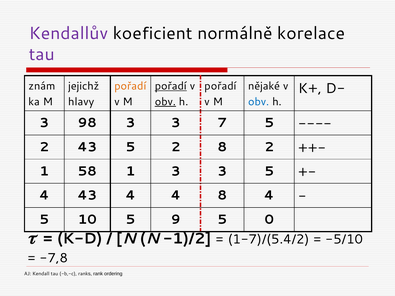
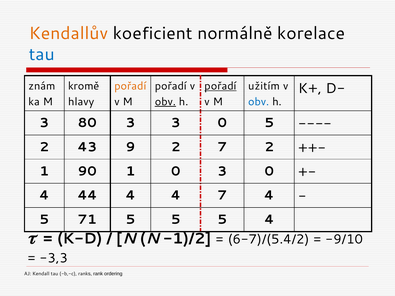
Kendallův colour: purple -> orange (68, 33)
tau colour: purple -> blue (42, 54)
jejichž: jejichž -> kromě (84, 86)
pořadí underline: present -> none (171, 86)
pořadí underline: none -> present (221, 86)
nějaké: nějaké -> užitím (264, 86)
98: 98 -> 80 (87, 123)
3 3 7: 7 -> 0 (222, 123)
43 5: 5 -> 9 (131, 147)
2 8: 8 -> 7 (222, 147)
58: 58 -> 90 (87, 171)
1 3: 3 -> 0 (176, 171)
5: 5 -> 0 (269, 171)
4 43: 43 -> 44 (87, 195)
4 8: 8 -> 7 (222, 195)
10: 10 -> 71 (87, 220)
9: 9 -> 5 (176, 220)
5 0: 0 -> 4 (269, 220)
1-7)/(5.4/2: 1-7)/(5.4/2 -> 6-7)/(5.4/2 (269, 239)
-5/10: -5/10 -> -9/10 (344, 239)
-7,8: -7,8 -> -3,3 (54, 258)
